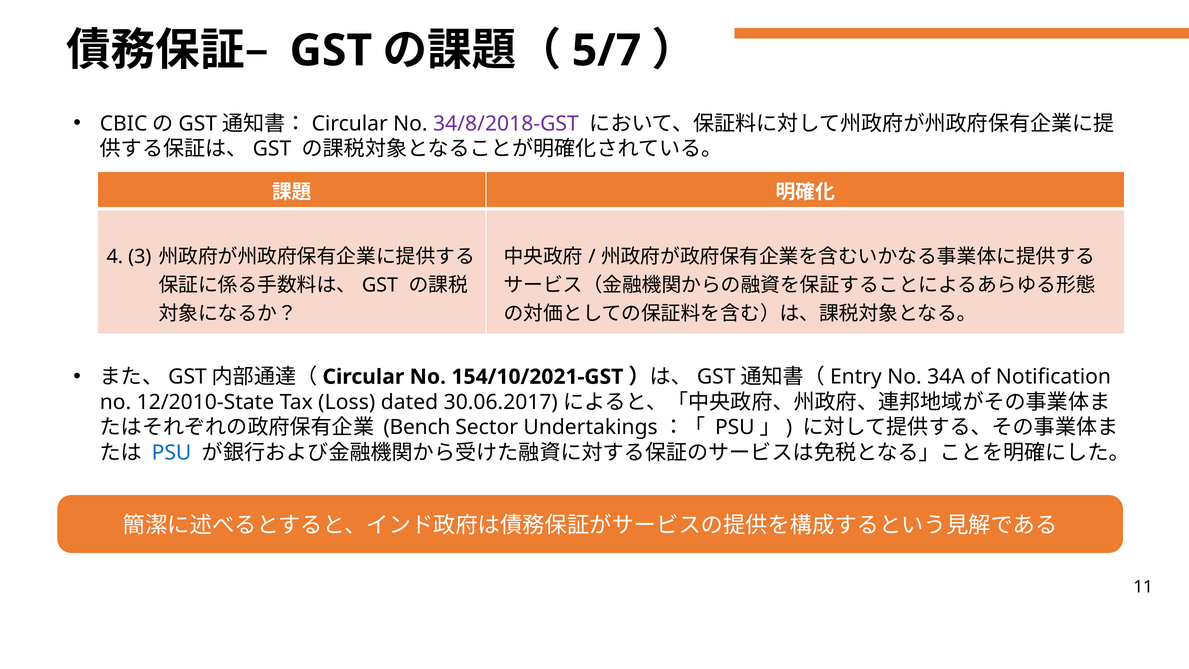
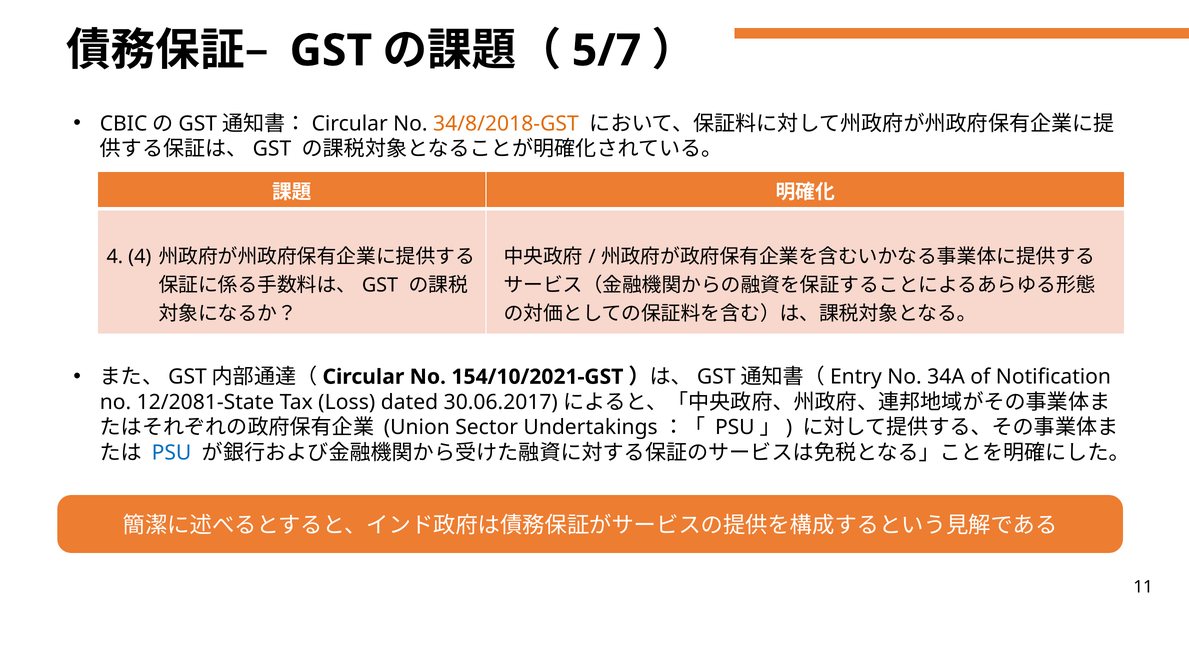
34/8/2018-GST colour: purple -> orange (506, 124)
4 3: 3 -> 4 (140, 256)
12/2010-State: 12/2010-State -> 12/2081-State (205, 402)
Bench: Bench -> Union (417, 427)
